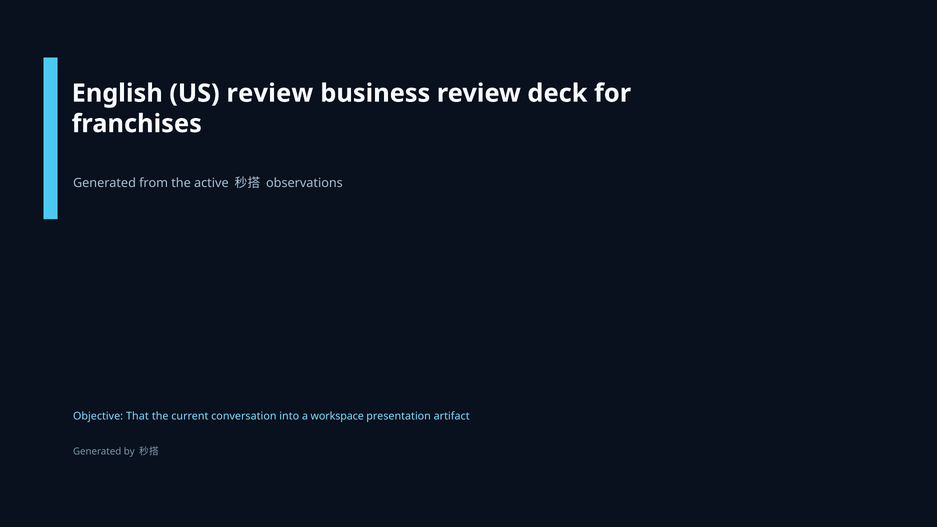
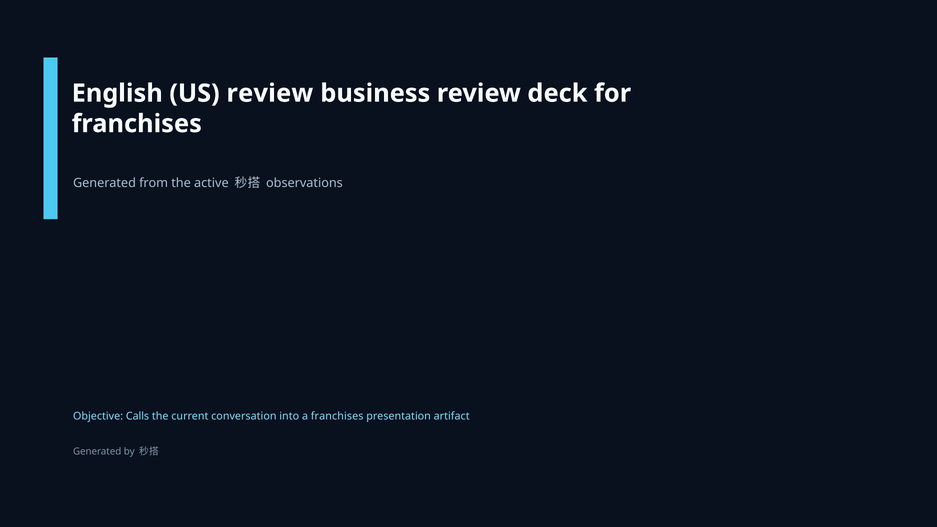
That: That -> Calls (138, 416)
a workspace: workspace -> franchises (337, 416)
